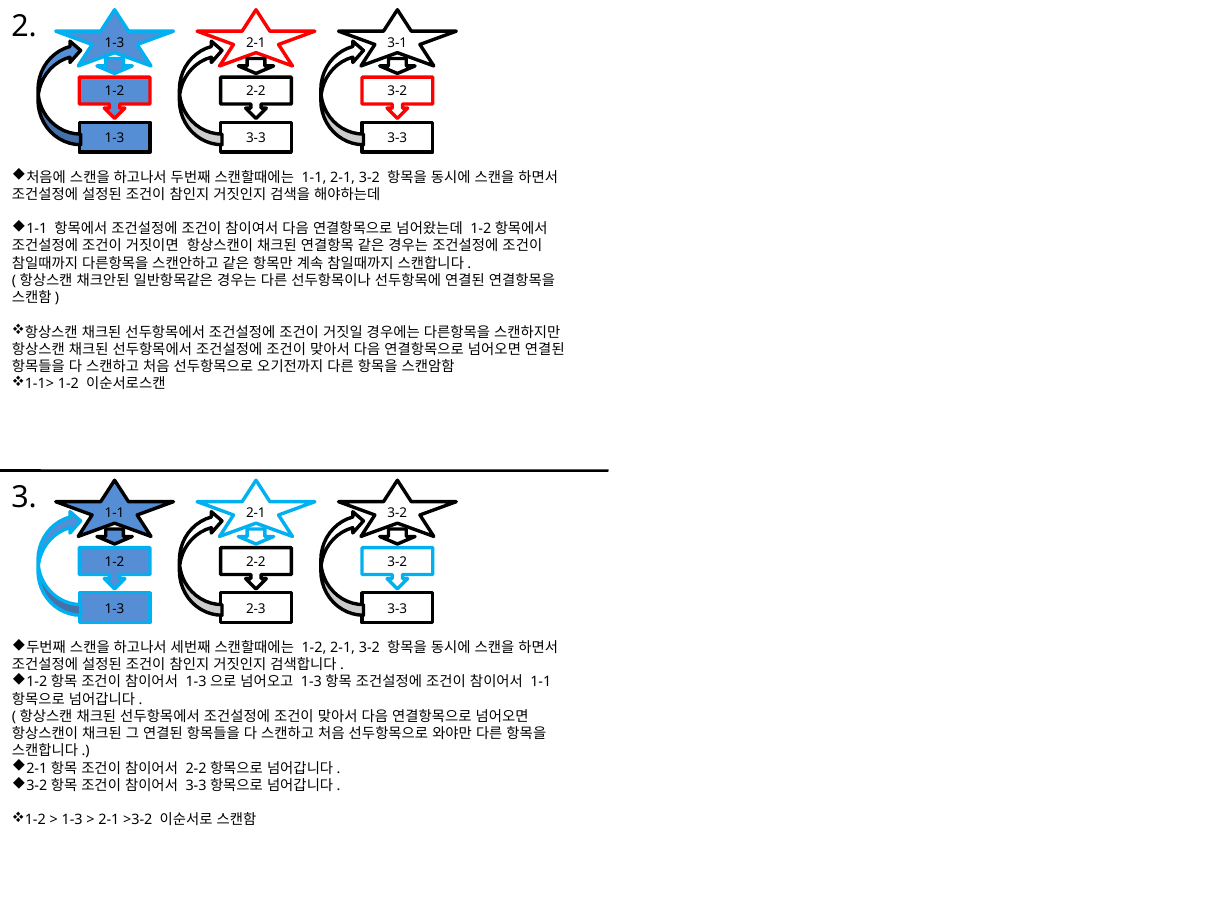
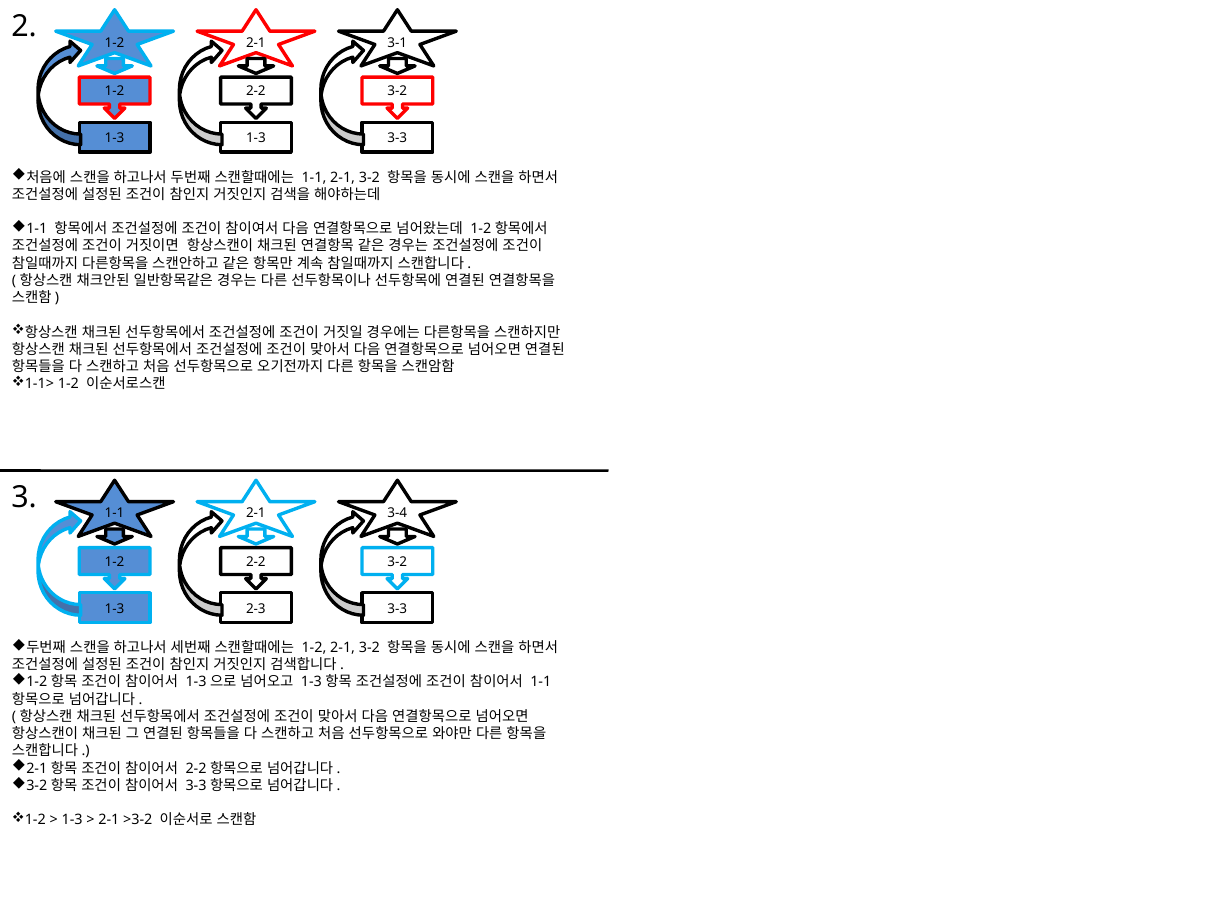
1-3: 1-3 -> 1-2 (115, 43)
3-3: 3-3 -> 1-3 (256, 138)
3-2: 3-2 -> 3-4 (397, 514)
